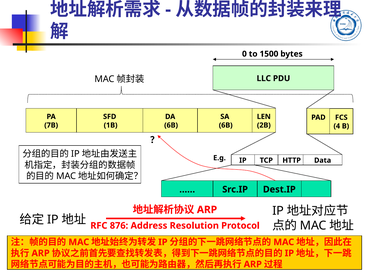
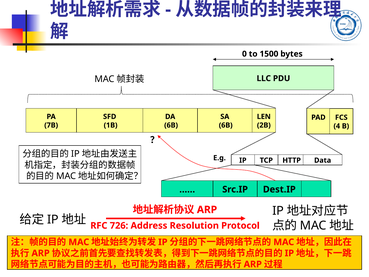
876: 876 -> 726 (119, 225)
